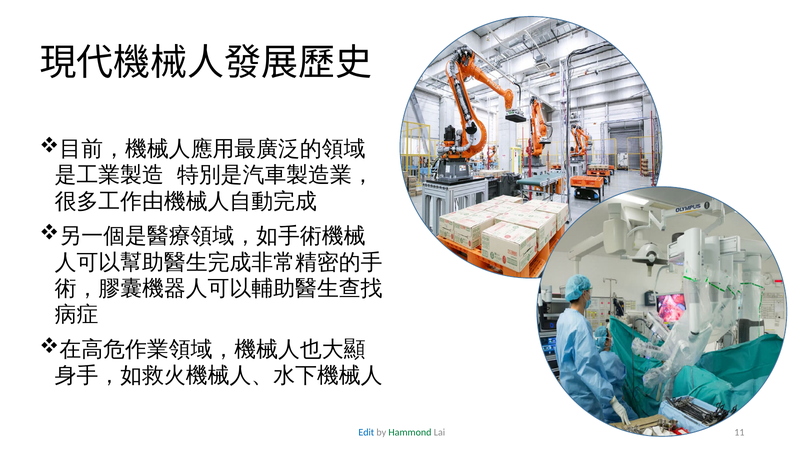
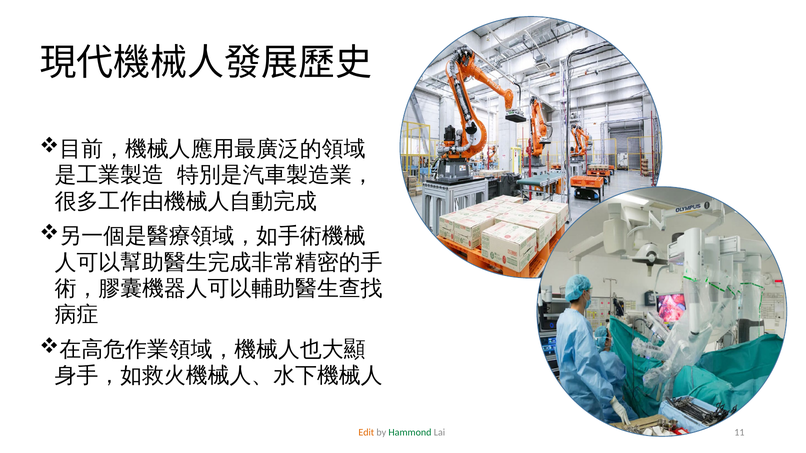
Edit colour: blue -> orange (366, 433)
